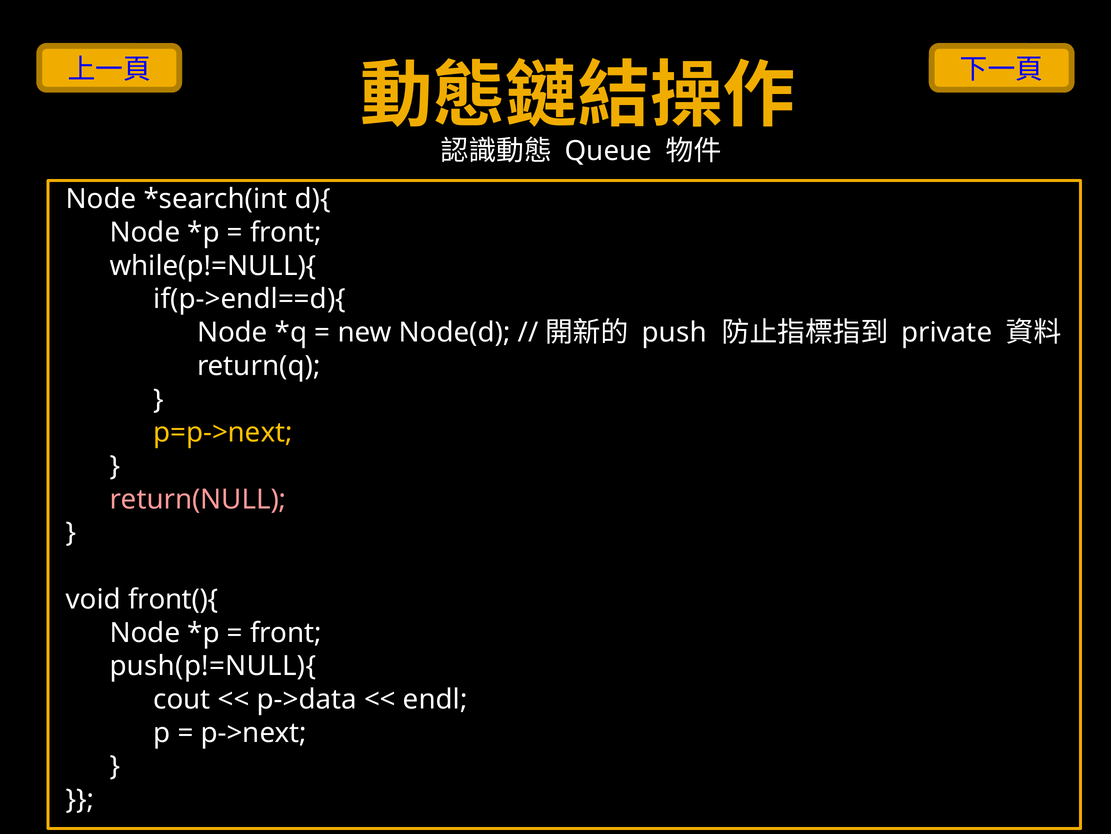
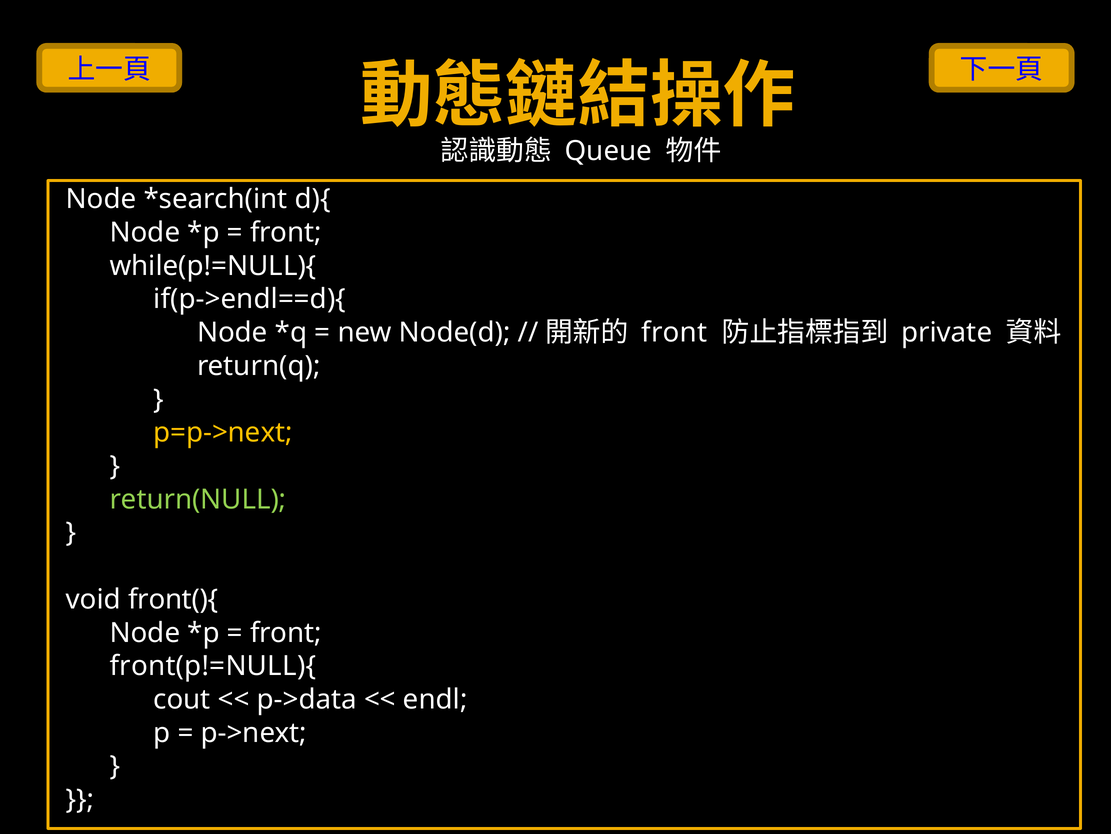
push: push -> front (674, 332)
return(NULL colour: pink -> light green (198, 499)
push(p!=NULL){: push(p!=NULL){ -> front(p!=NULL){ (213, 666)
